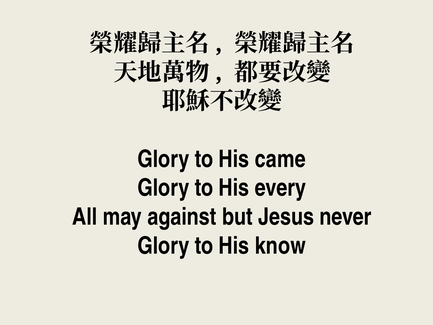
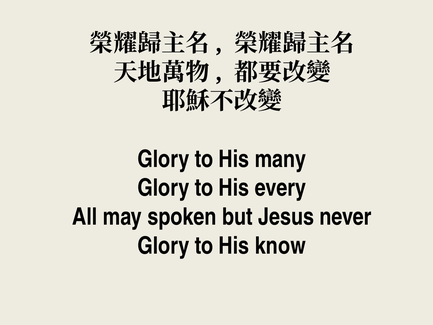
came: came -> many (280, 159)
against: against -> spoken (182, 217)
